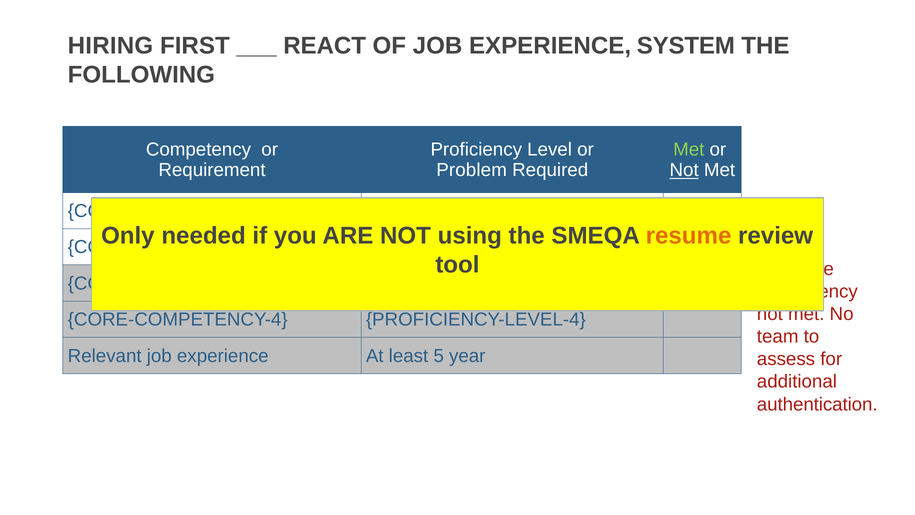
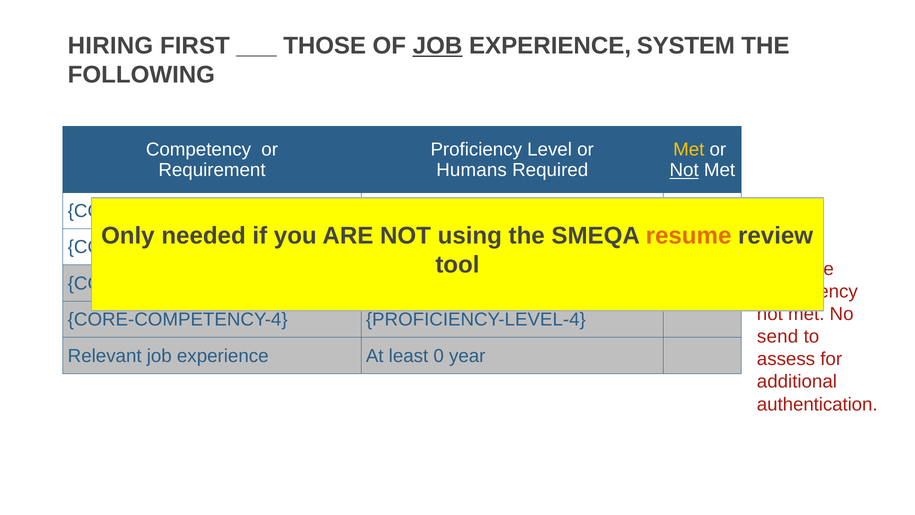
REACT: REACT -> THOSE (325, 46)
JOB underline: none -> present (438, 46)
Met colour: light green -> yellow (689, 149)
Problem: Problem -> Humans (472, 170)
team: team -> send (778, 336)
5: 5 -> 0 (439, 356)
